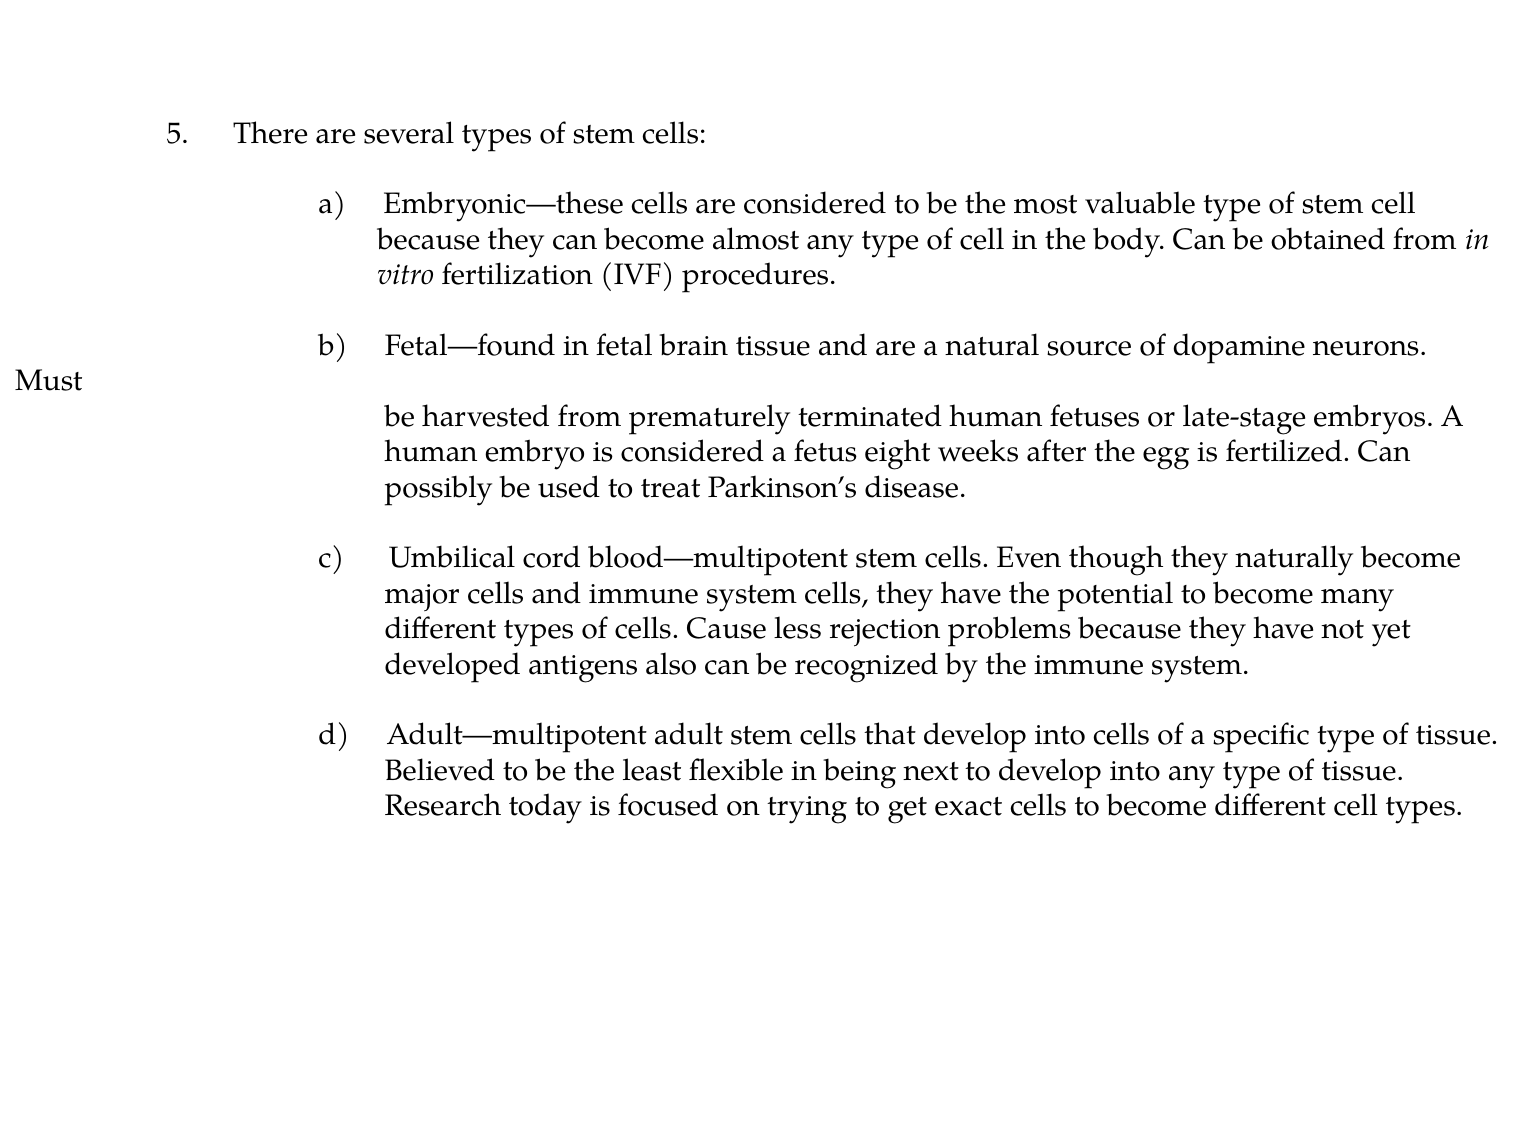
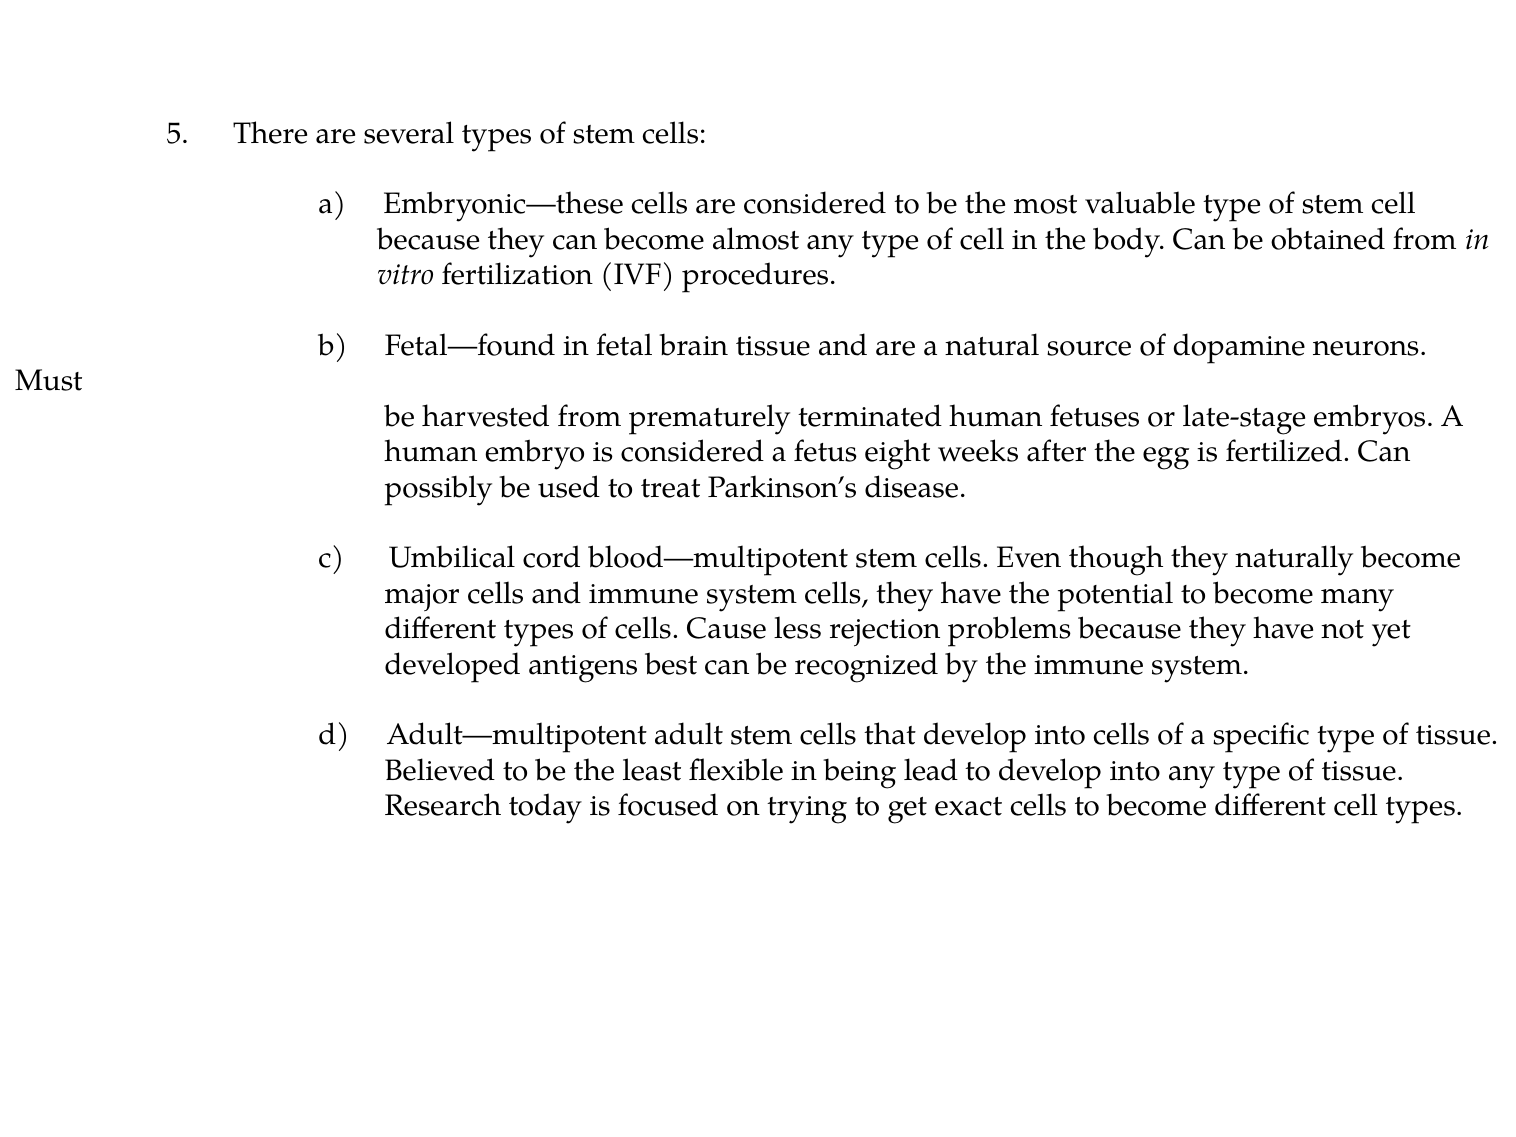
also: also -> best (671, 664)
next: next -> lead (931, 771)
